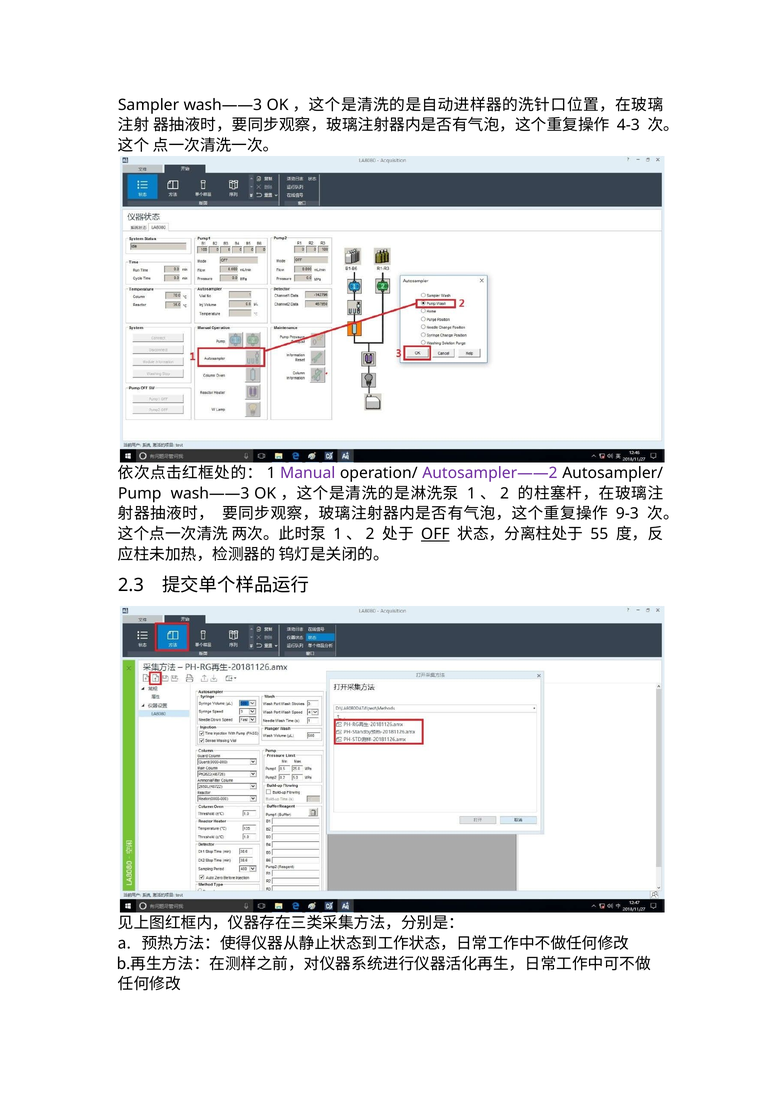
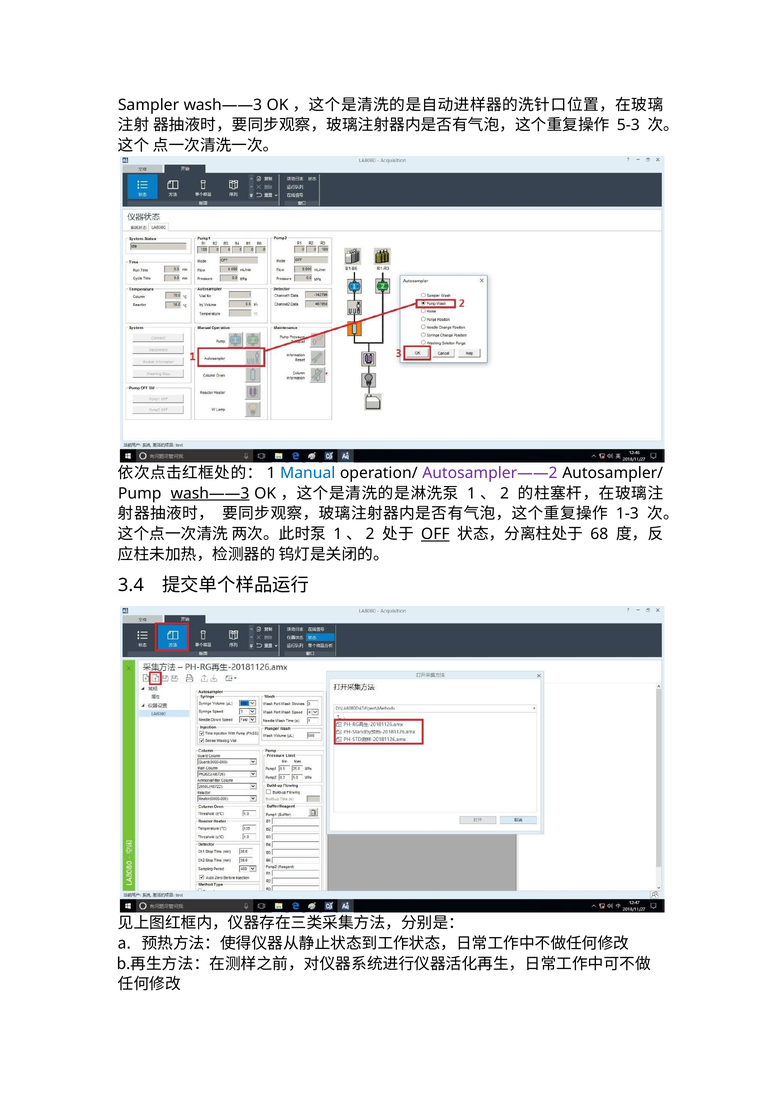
4-3: 4-3 -> 5-3 (628, 125)
Manual colour: purple -> blue (308, 473)
wash——3 underline: none -> present (210, 493)
9-3: 9-3 -> 1-3 (627, 514)
55: 55 -> 68 (599, 534)
2.3: 2.3 -> 3.4 (131, 585)
